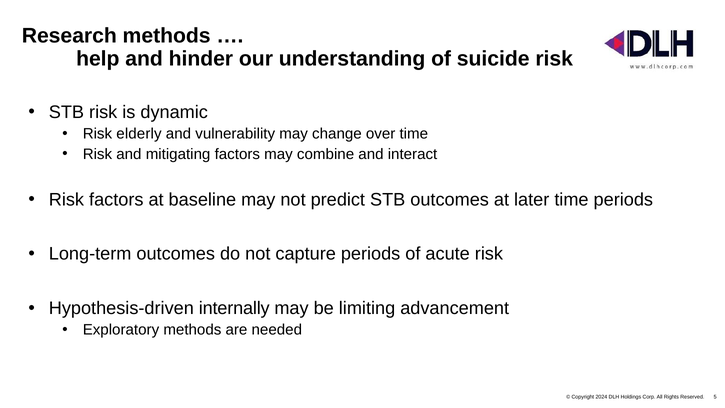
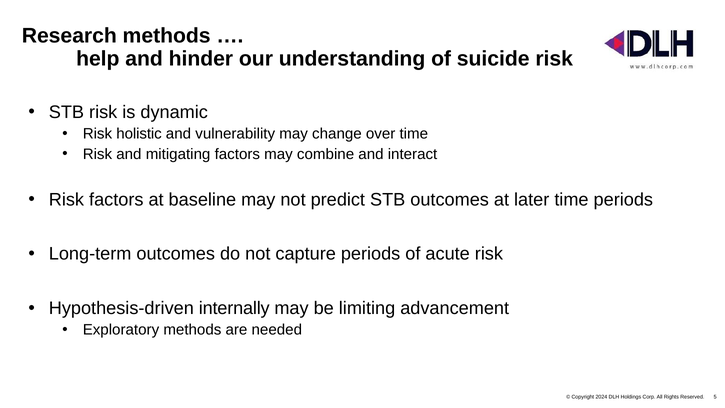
elderly: elderly -> holistic (139, 134)
